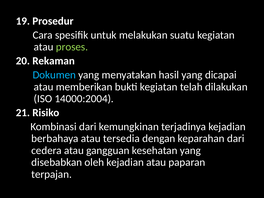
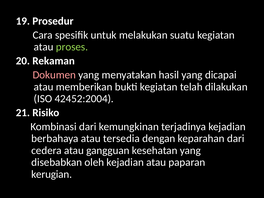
Dokumen colour: light blue -> pink (54, 75)
14000:2004: 14000:2004 -> 42452:2004 (84, 99)
terpajan: terpajan -> kerugian (52, 174)
